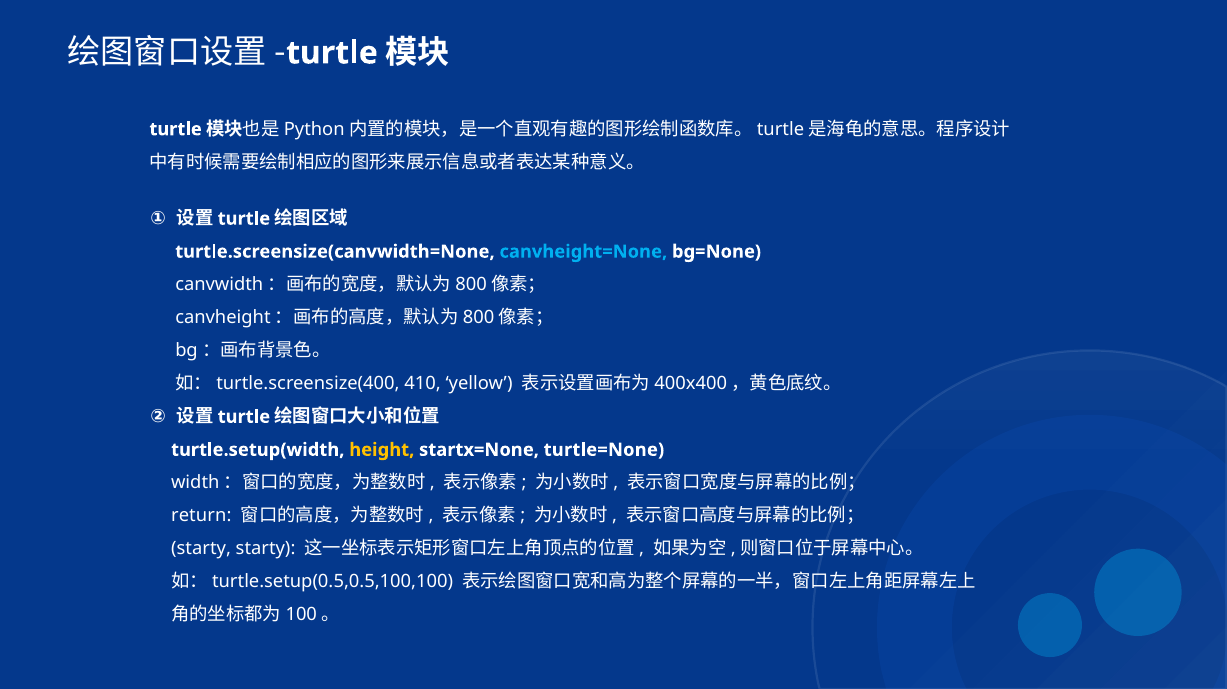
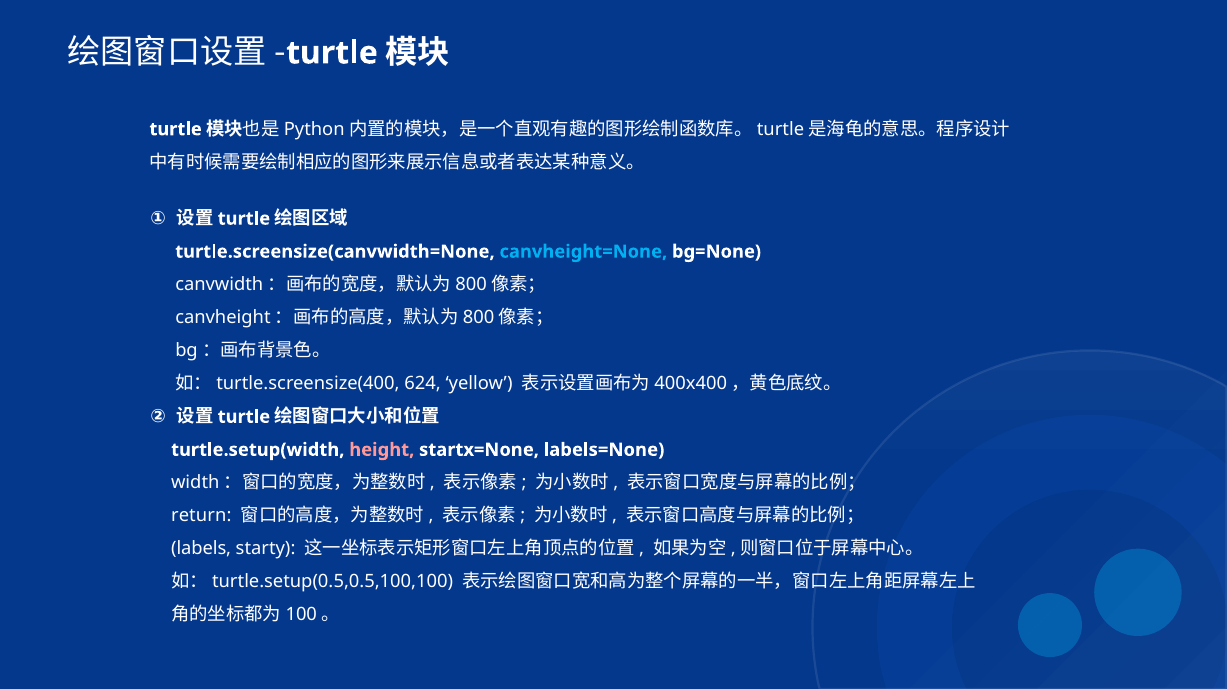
410: 410 -> 624 (423, 384)
height colour: yellow -> pink (382, 450)
turtle=None: turtle=None -> labels=None (604, 450)
starty: starty -> labels (201, 549)
